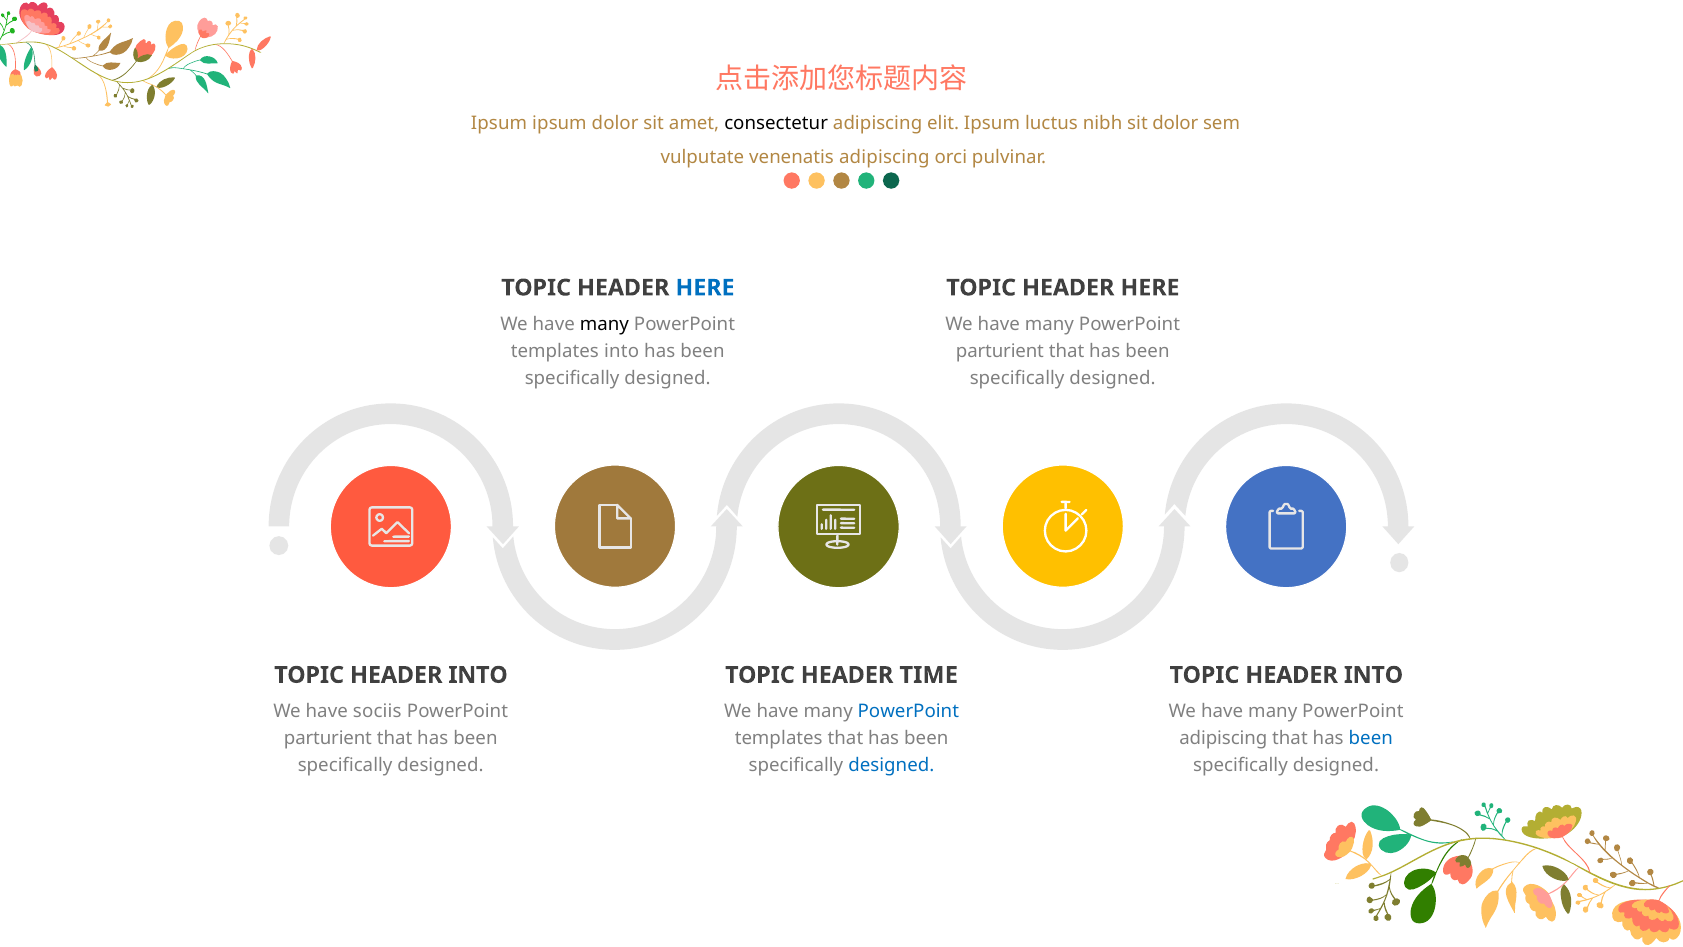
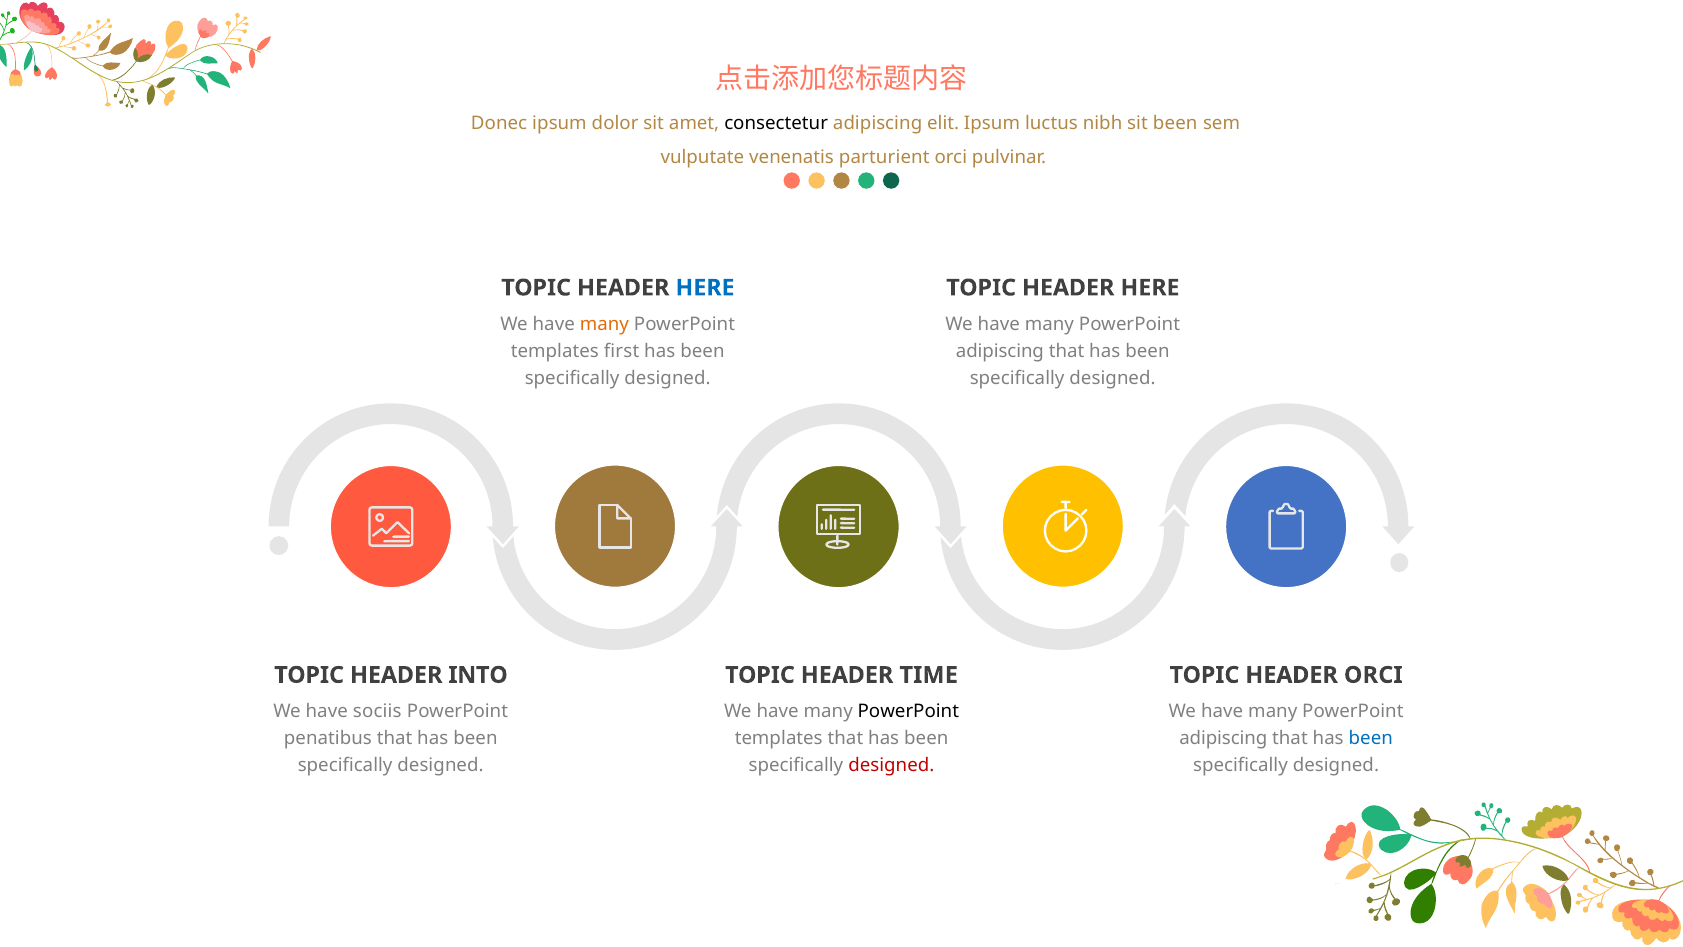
Ipsum: Ipsum -> Donec (499, 124)
sit dolor: dolor -> been (1175, 124)
venenatis adipiscing: adipiscing -> parturient (884, 157)
many colour: black -> orange (604, 324)
templates into: into -> first (622, 351)
parturient: parturient -> adipiscing (1000, 351)
INTO: INTO -> ORCI (1373, 675)
PowerPoint colour: blue -> black (908, 711)
parturient: parturient -> penatibus (328, 738)
designed colour: blue -> red (891, 765)
